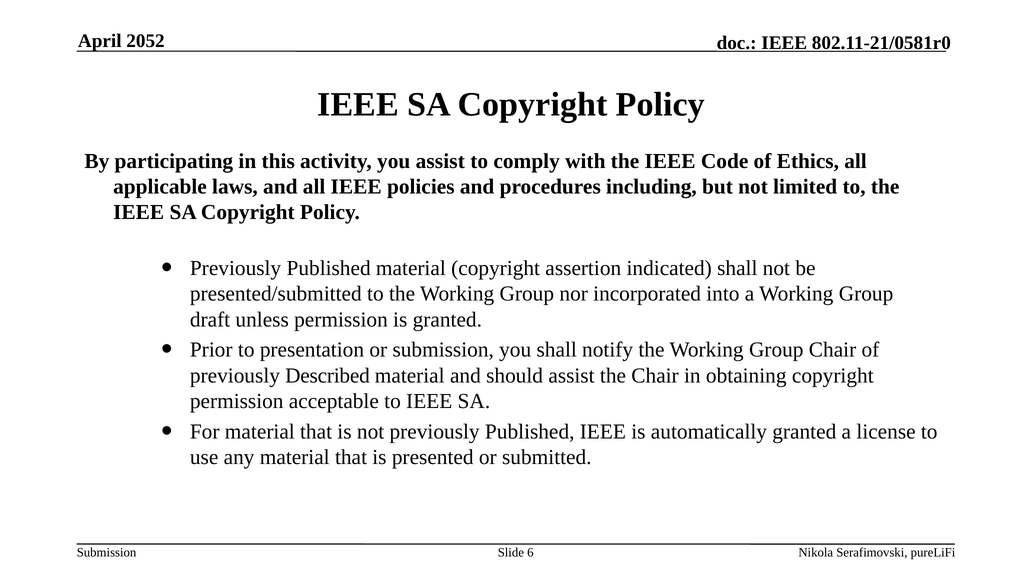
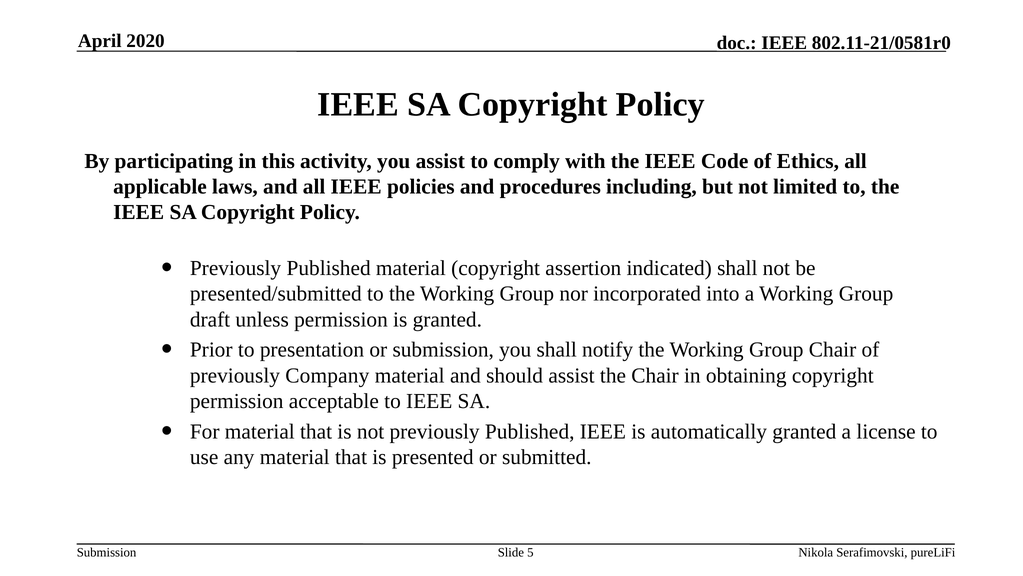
2052: 2052 -> 2020 (146, 41)
Described: Described -> Company (327, 375)
6: 6 -> 5 (530, 552)
